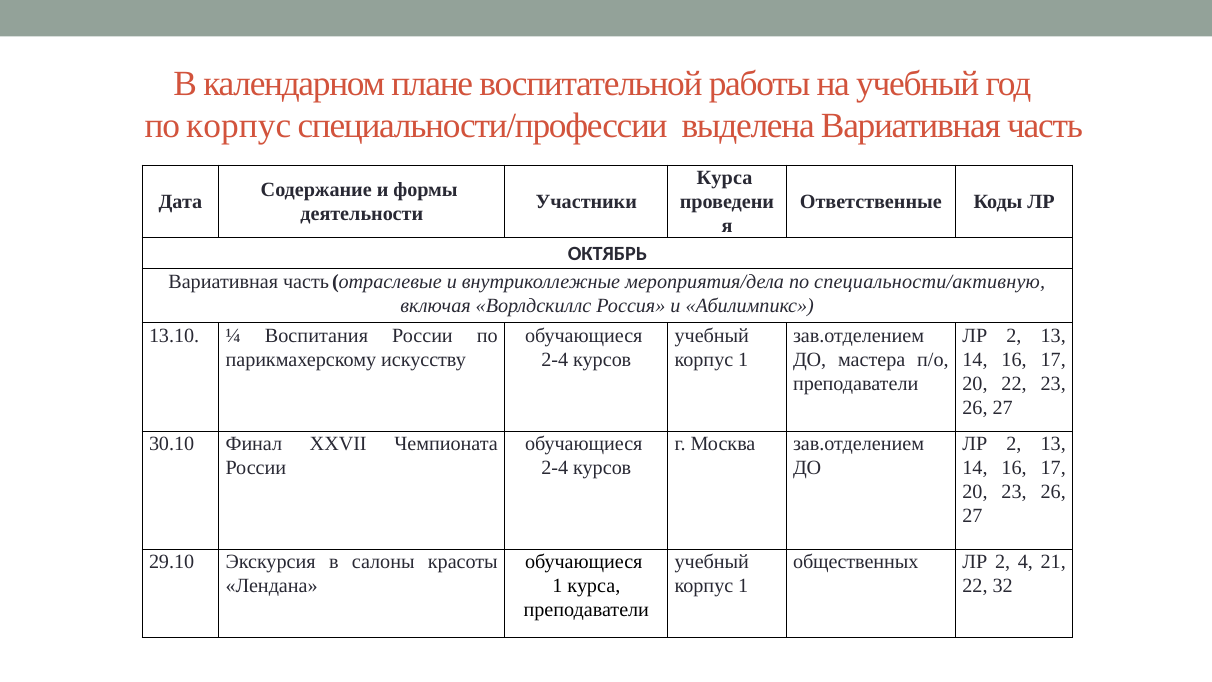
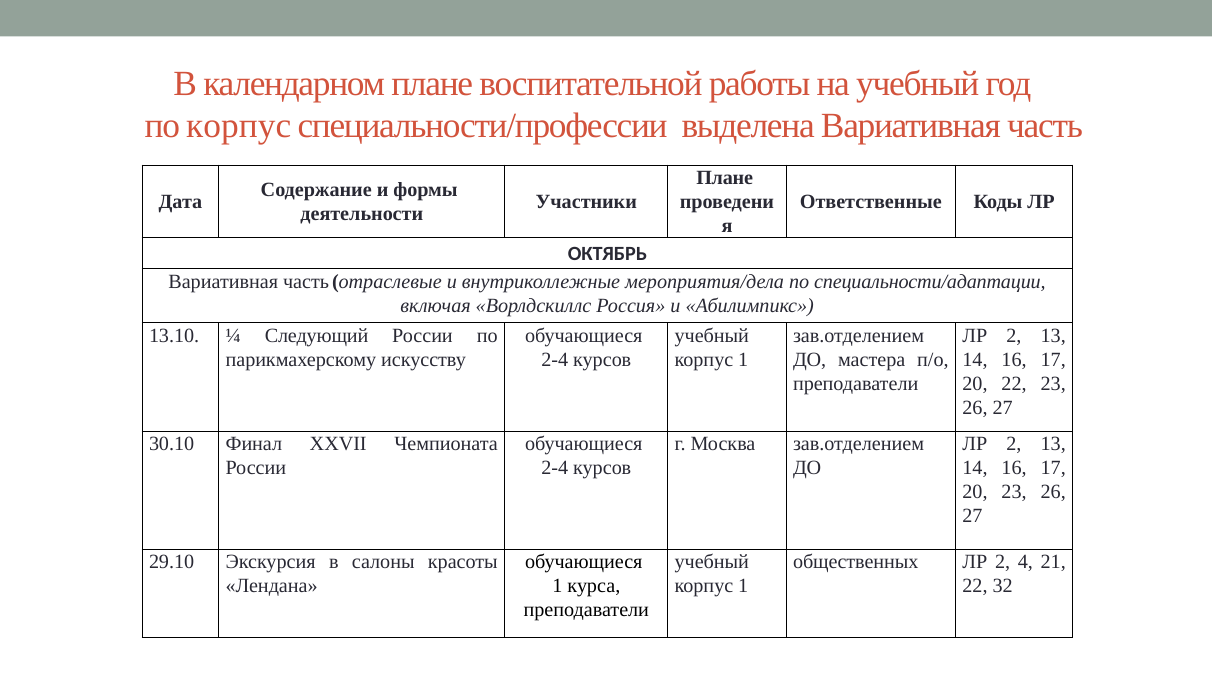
Курса: Курса -> Плане (725, 178)
специальности/активную: специальности/активную -> специальности/адаптации (930, 282)
Воспитания: Воспитания -> Следующий (317, 336)
